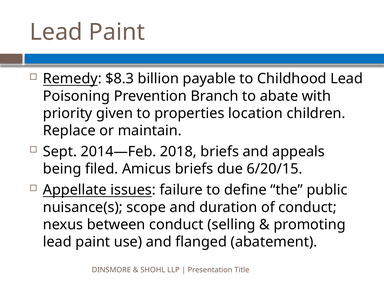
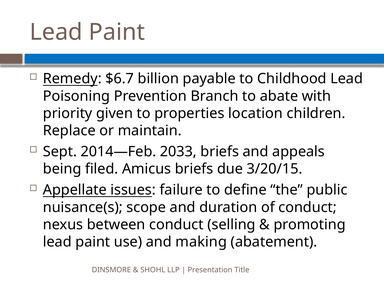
$8.3: $8.3 -> $6.7 (120, 79)
2018: 2018 -> 2033 (178, 152)
6/20/15: 6/20/15 -> 3/20/15 (275, 169)
flanged: flanged -> making (201, 242)
